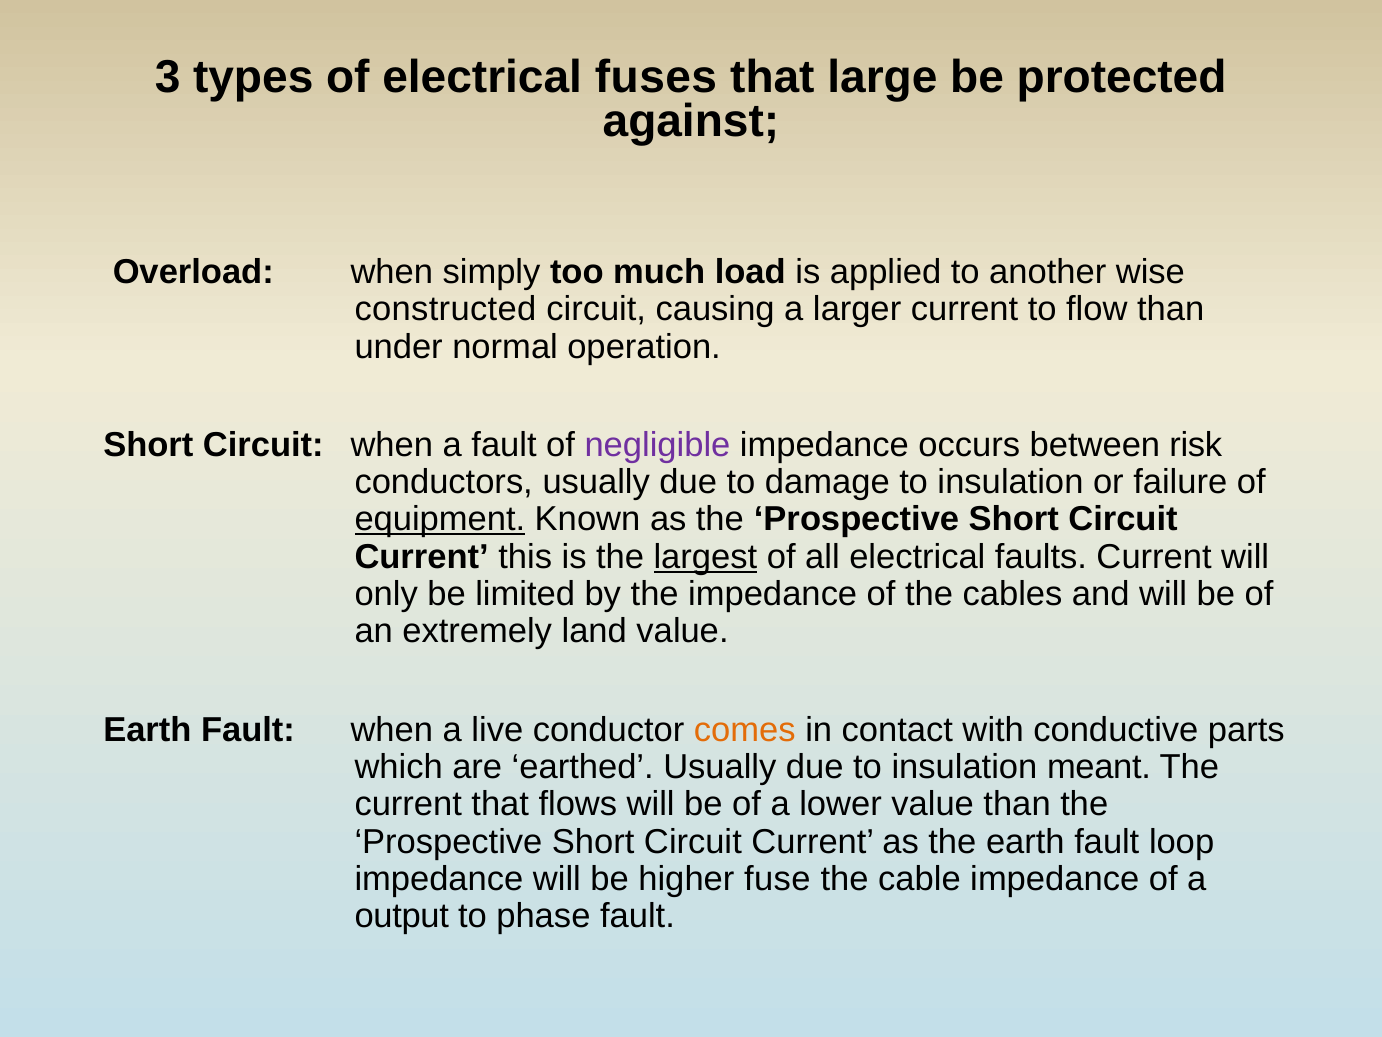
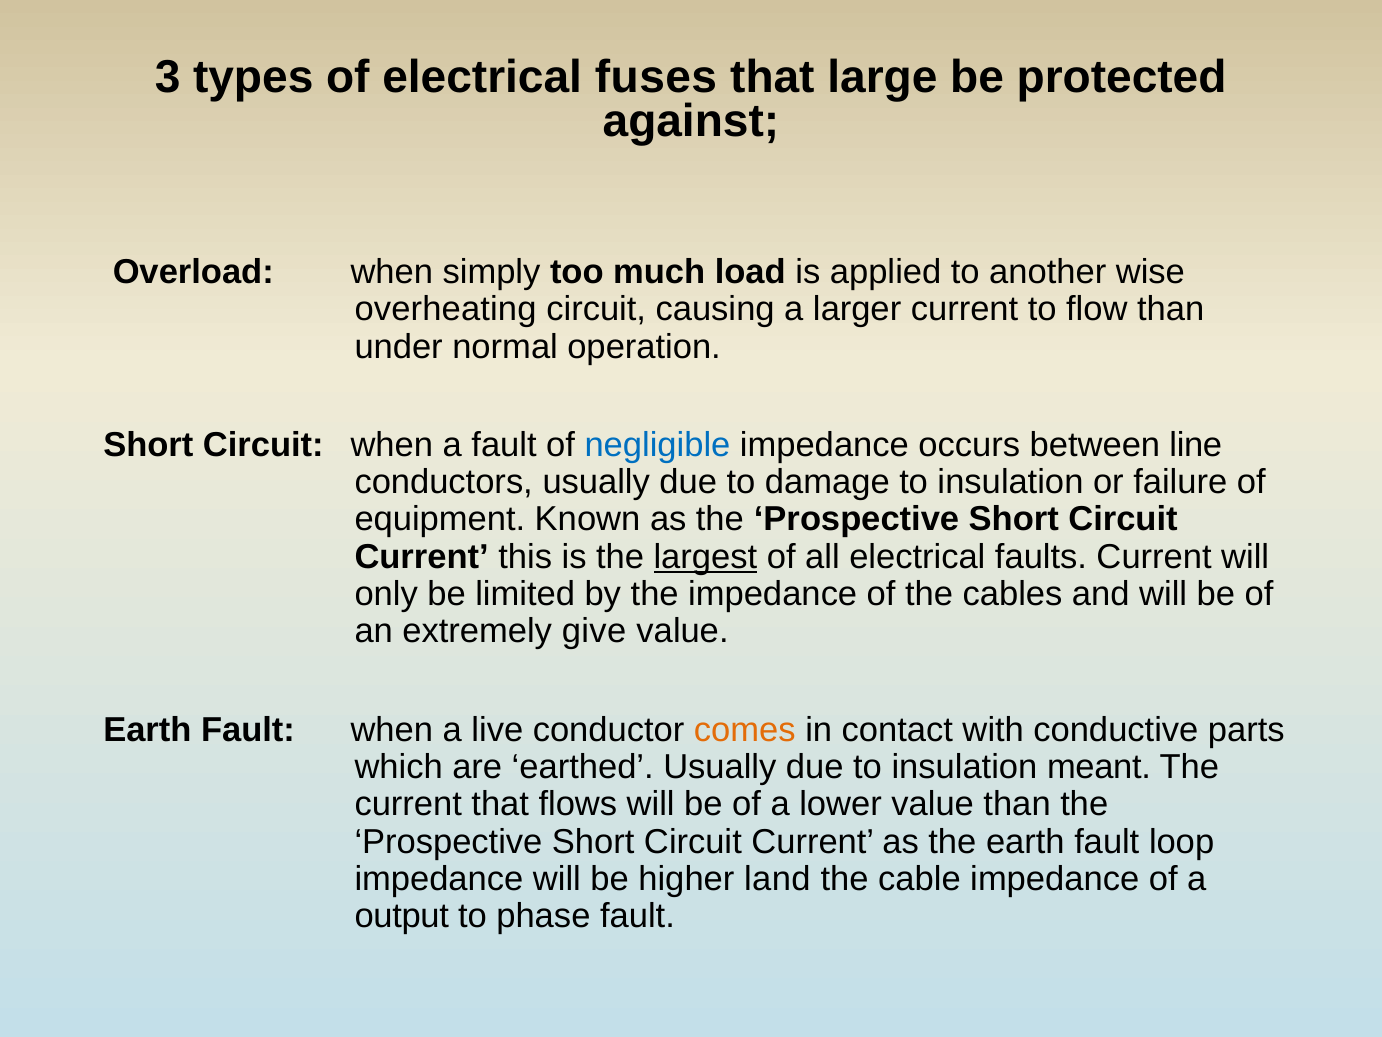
constructed: constructed -> overheating (446, 309)
negligible colour: purple -> blue (657, 445)
risk: risk -> line (1196, 445)
equipment underline: present -> none (440, 519)
land: land -> give (594, 631)
fuse: fuse -> land (777, 879)
